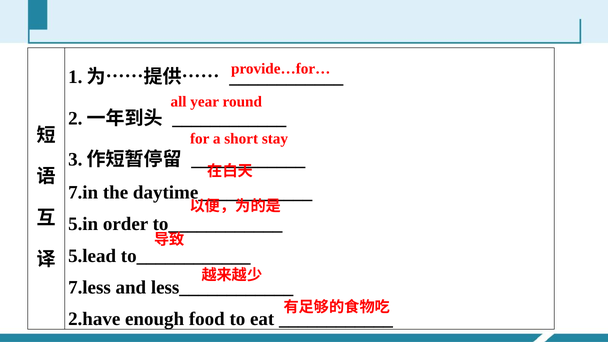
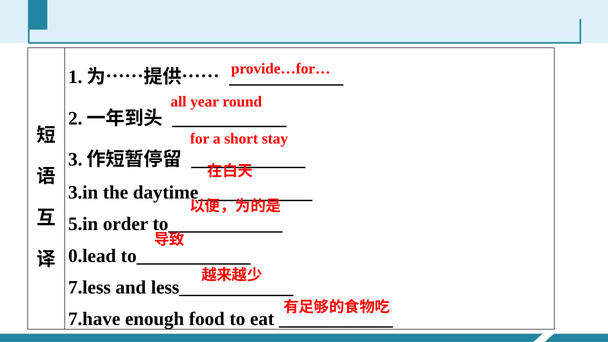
7.in: 7.in -> 3.in (83, 193)
5.lead: 5.lead -> 0.lead (92, 256)
2.have: 2.have -> 7.have (94, 319)
